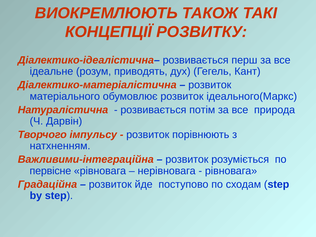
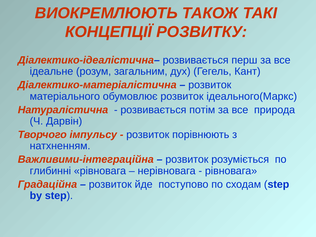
приводять: приводять -> загальним (141, 71)
первісне: первісне -> глибинні (50, 171)
